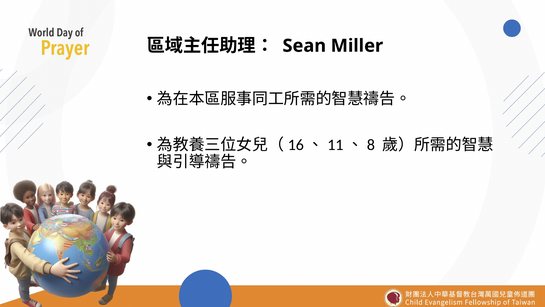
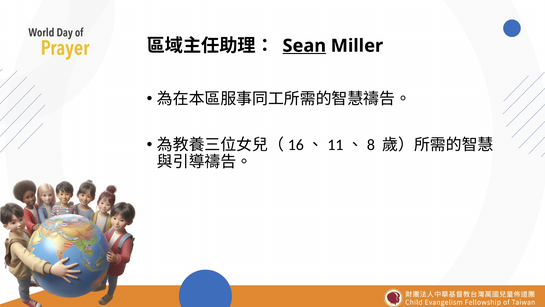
Sean underline: none -> present (304, 46)
